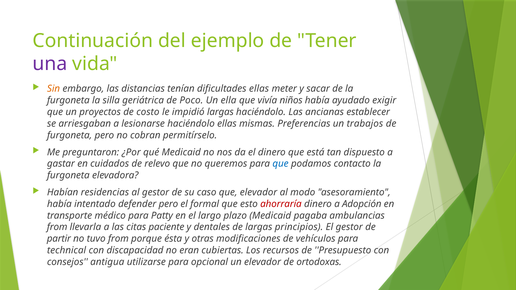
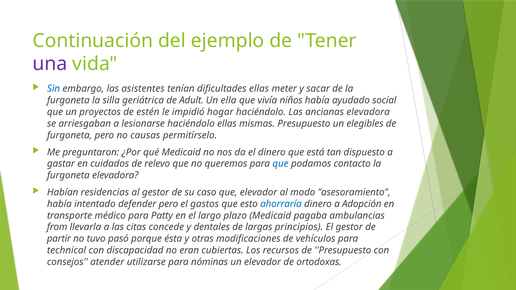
Sin colour: orange -> blue (54, 89)
distancias: distancias -> asistentes (143, 89)
Poco: Poco -> Adult (191, 100)
exigir: exigir -> social (384, 100)
costo: costo -> estén (148, 112)
impidió largas: largas -> hogar (220, 112)
ancianas establecer: establecer -> elevadora (368, 112)
mismas Preferencias: Preferencias -> Presupuesto (304, 124)
trabajos: trabajos -> elegibles (365, 124)
cobran: cobran -> causas (145, 135)
formal: formal -> gastos (205, 204)
ahorraría colour: red -> blue (281, 204)
paciente: paciente -> concede (166, 227)
tuvo from: from -> pasó (118, 239)
antigua: antigua -> atender (107, 262)
opcional: opcional -> nóminas (210, 262)
